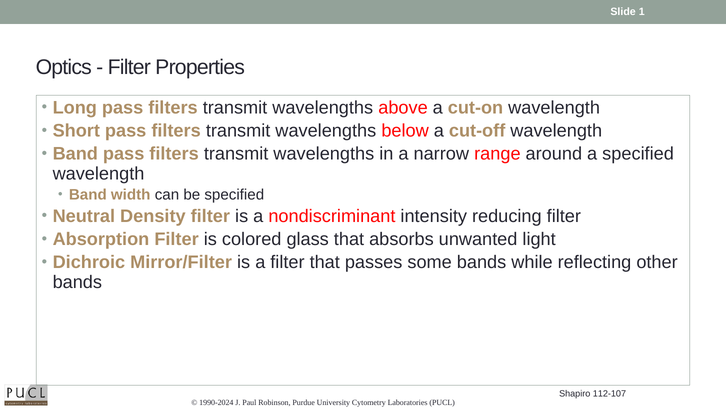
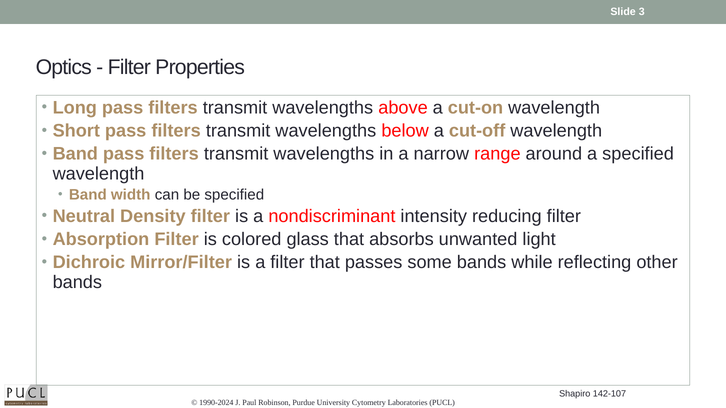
1: 1 -> 3 (642, 12)
112-107: 112-107 -> 142-107 (609, 394)
